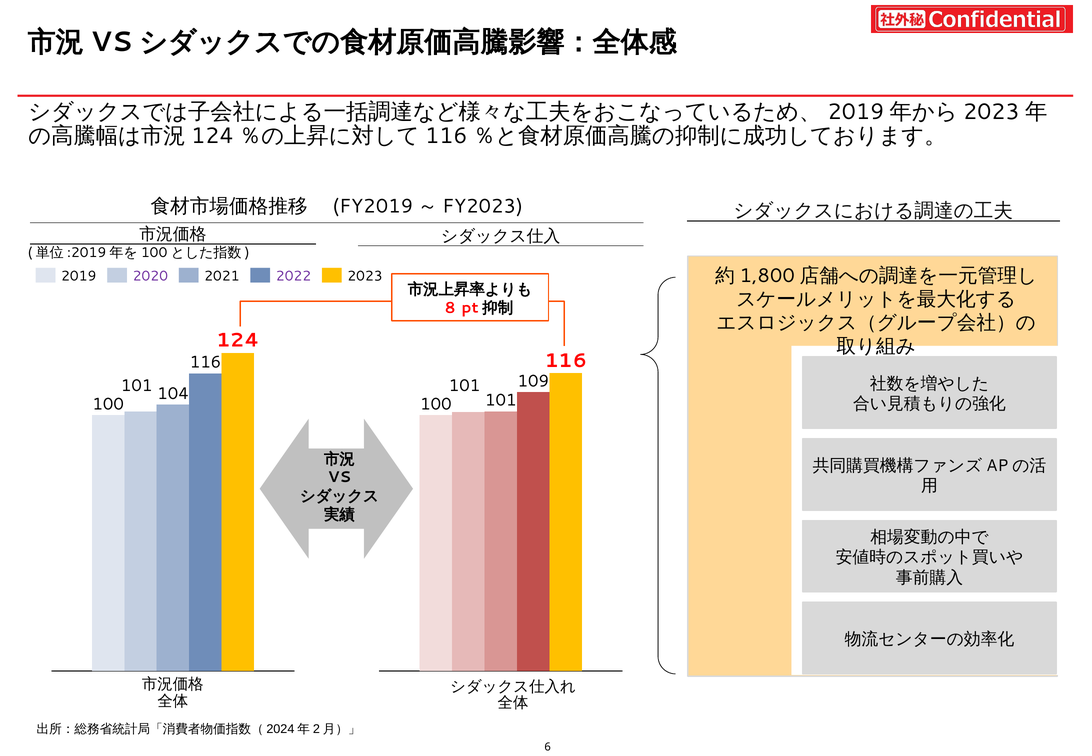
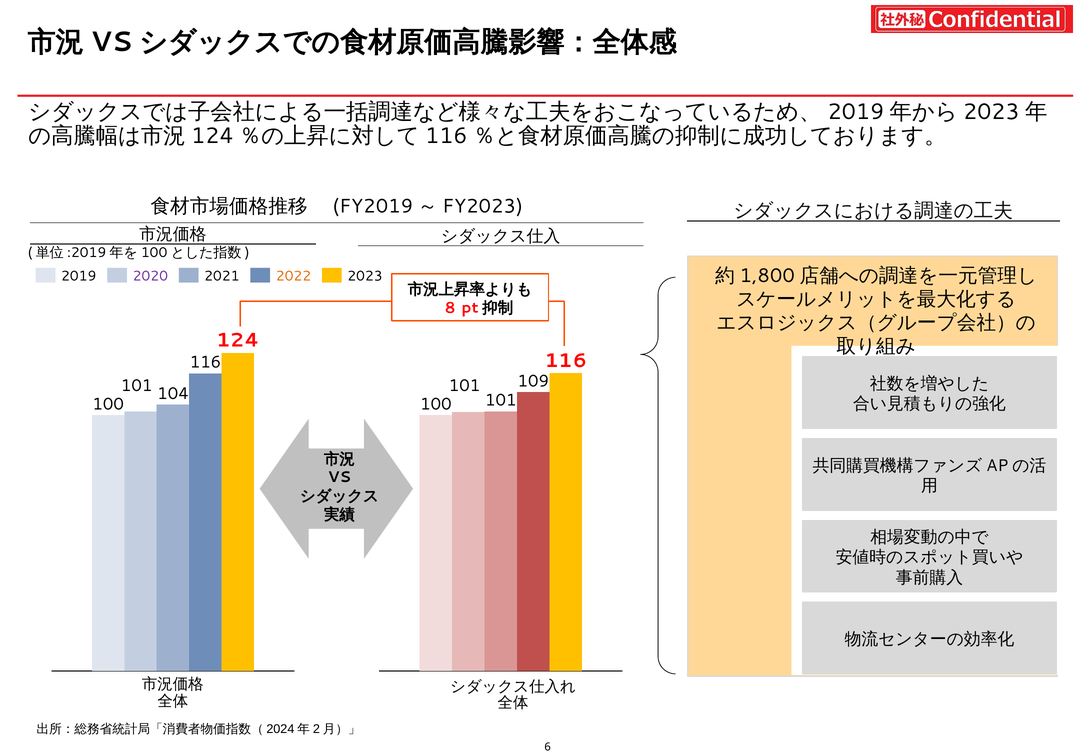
2022 colour: purple -> orange (293, 276)
